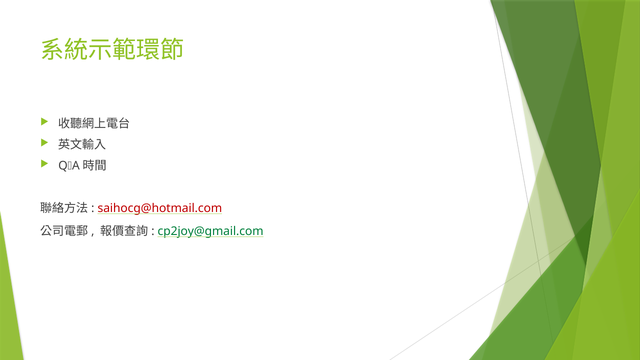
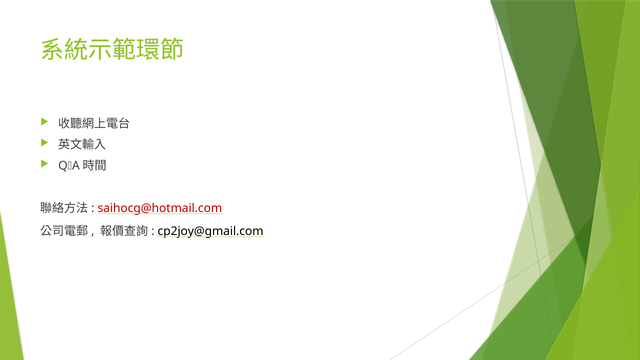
cp2joy@gmail.com colour: green -> black (211, 231)
